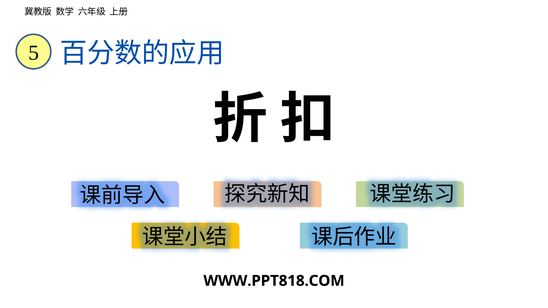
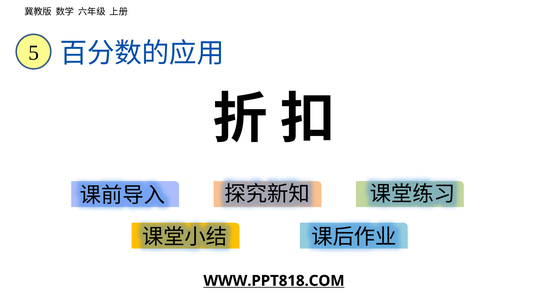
WWW.PPT818.COM underline: none -> present (274, 281)
